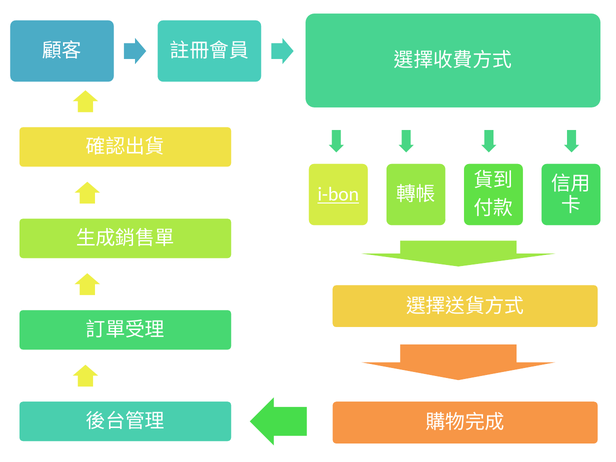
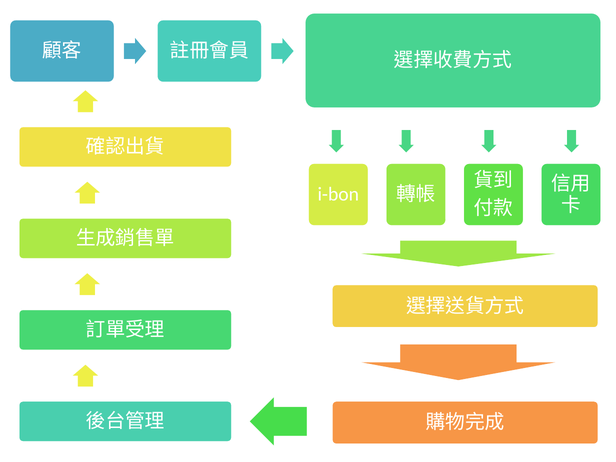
i-bon underline: present -> none (338, 194)
